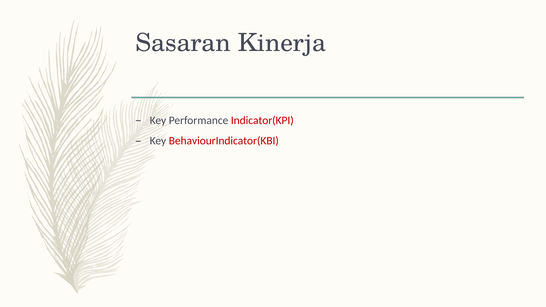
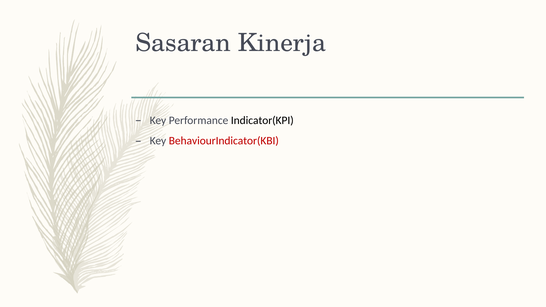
Indicator(KPI colour: red -> black (262, 120)
